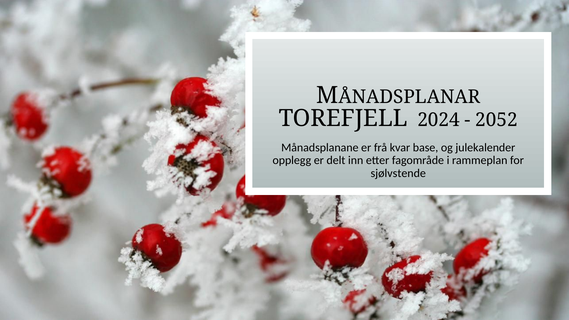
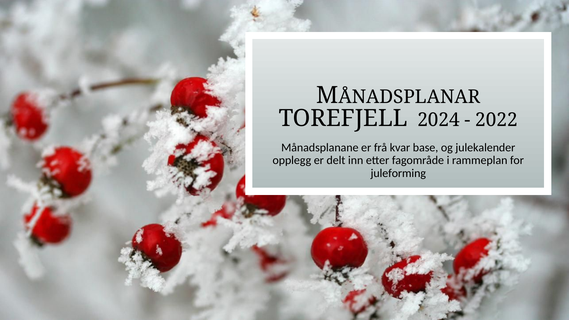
2052: 2052 -> 2022 (496, 120)
sjølvstende: sjølvstende -> juleforming (398, 173)
